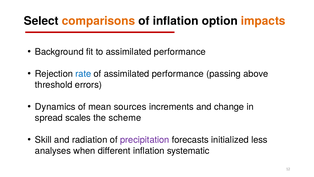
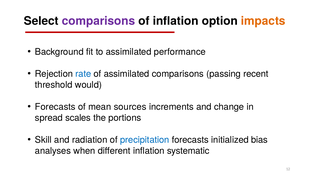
comparisons colour: orange -> purple (99, 21)
of assimilated performance: performance -> comparisons (178, 74)
above: above -> recent (256, 74)
errors: errors -> would (88, 85)
Dynamics: Dynamics -> Forecasts (55, 107)
scheme: scheme -> portions (125, 118)
precipitation colour: purple -> blue (145, 140)
less: less -> bias (259, 140)
